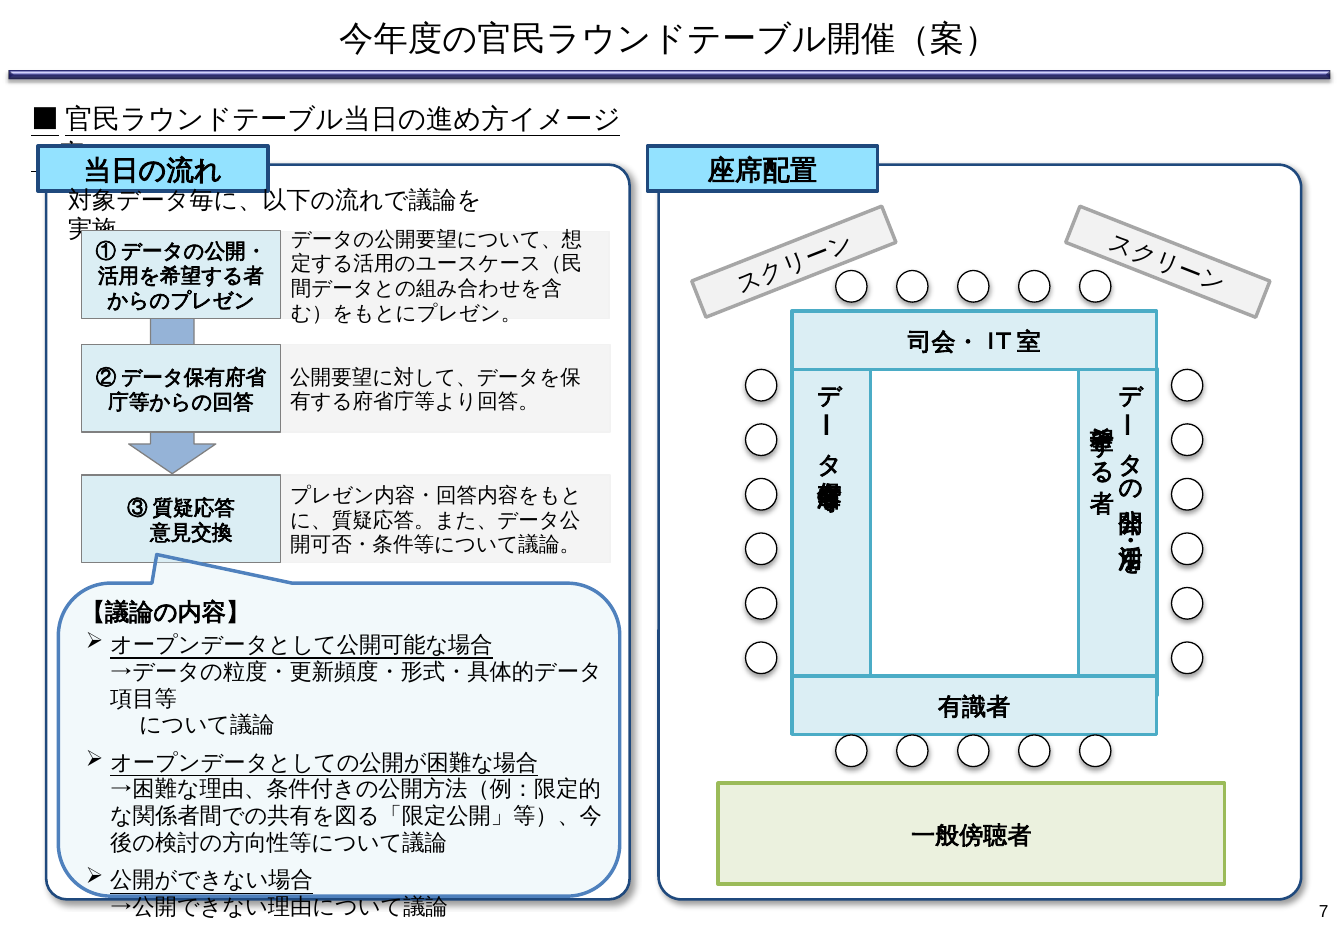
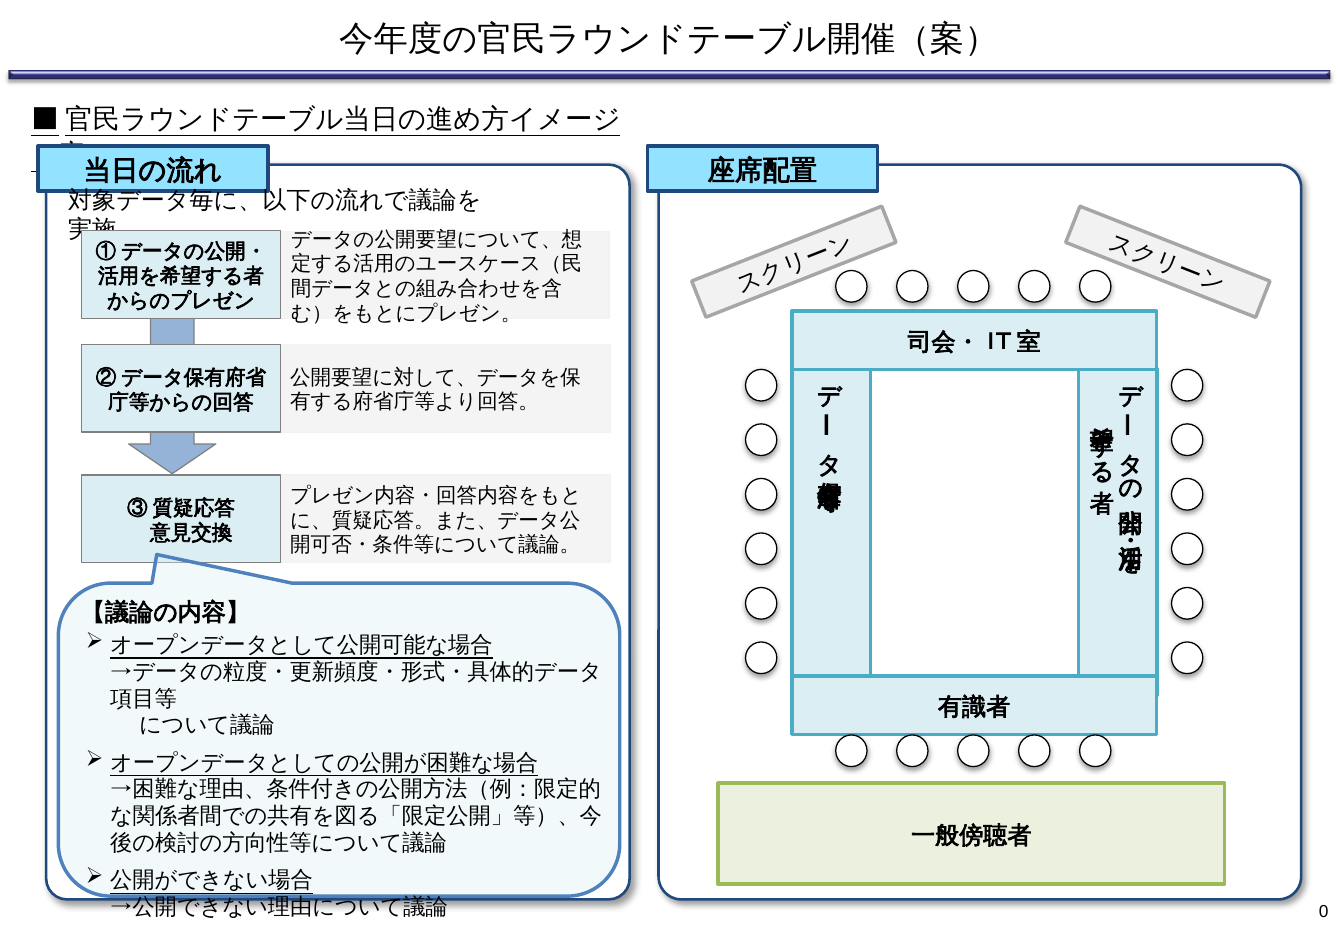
7: 7 -> 0 (1324, 911)
